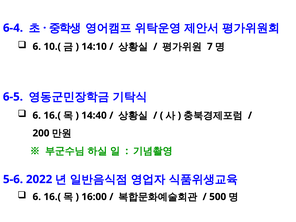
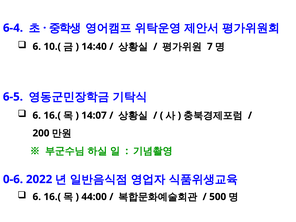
14:10: 14:10 -> 14:40 (94, 47)
14:40: 14:40 -> 14:07 (94, 115)
5-6: 5-6 -> 0-6 (13, 179)
16:00: 16:00 -> 44:00 (94, 197)
